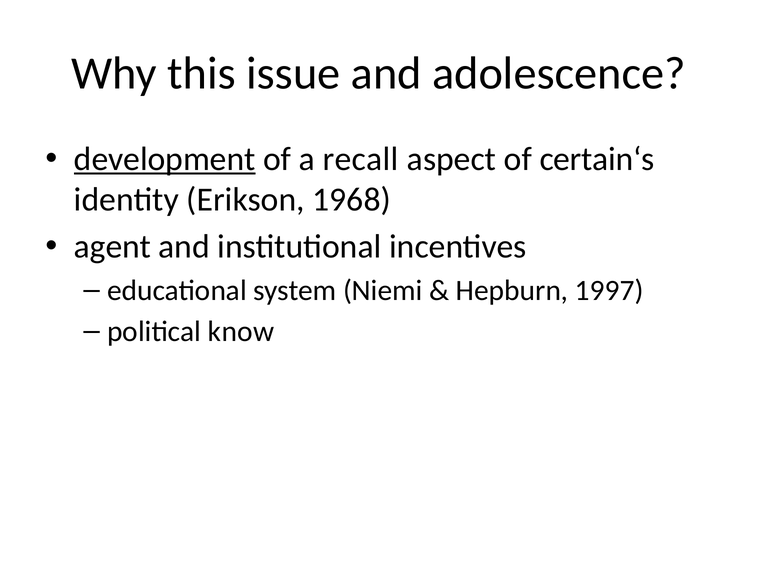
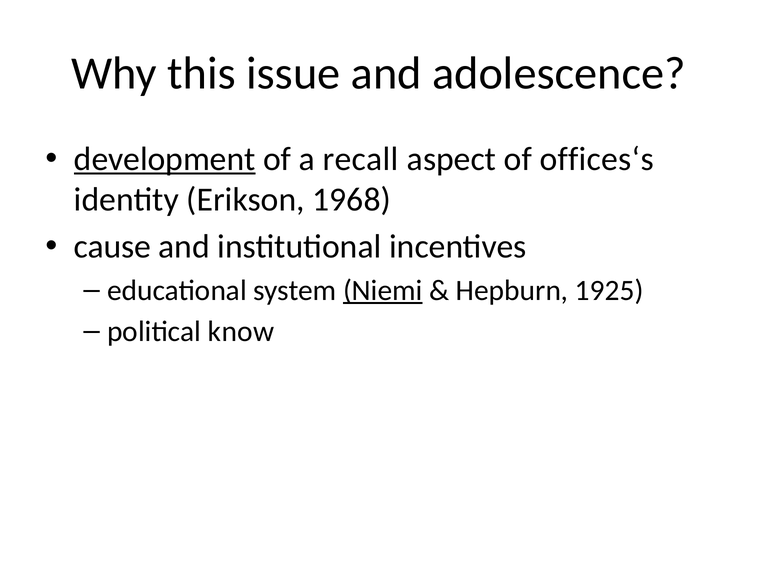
certain‘s: certain‘s -> offices‘s (597, 159)
agent: agent -> cause (112, 247)
Niemi underline: none -> present (383, 290)
1997: 1997 -> 1925 (609, 290)
